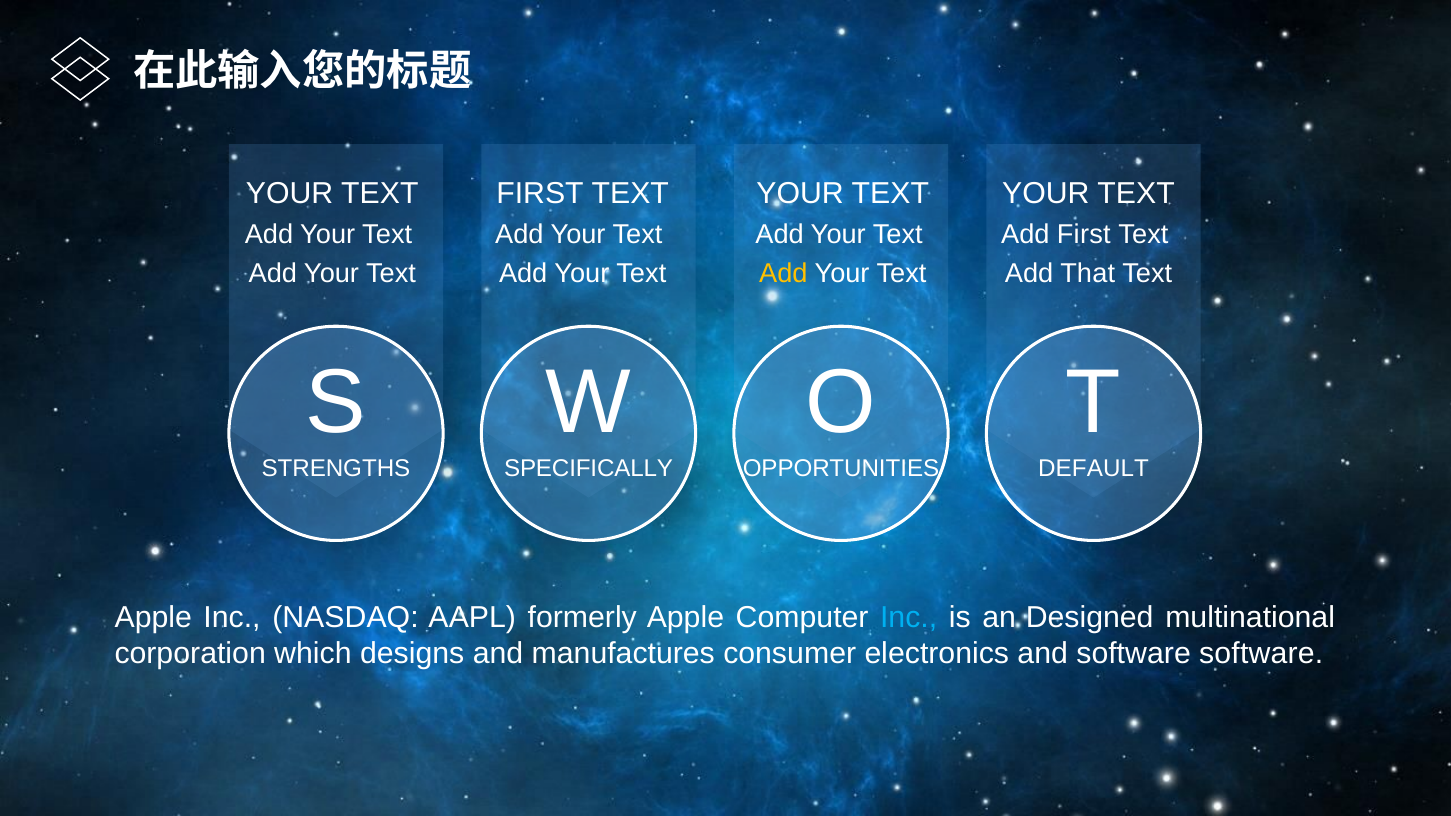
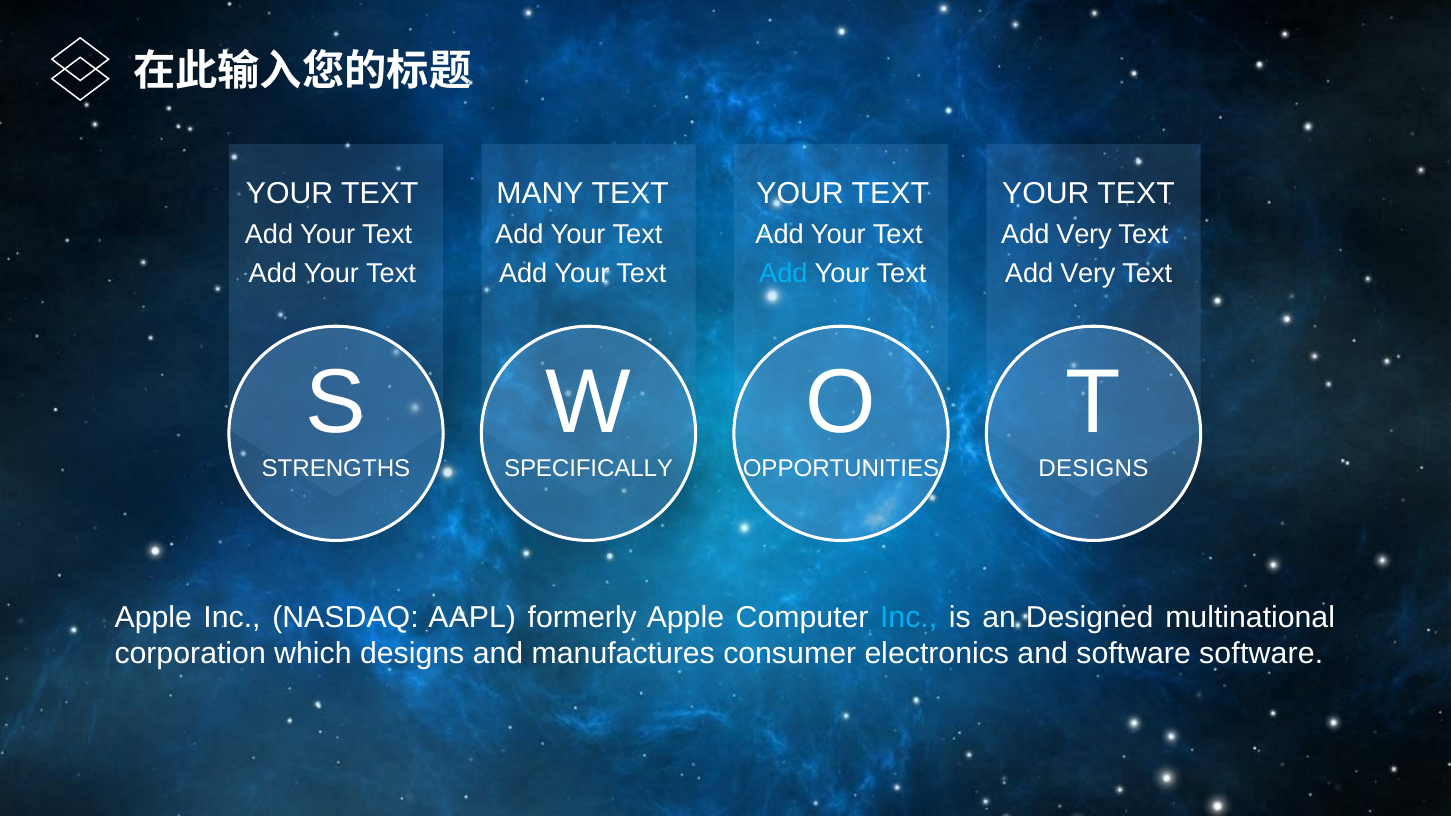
FIRST: FIRST -> MANY (540, 193)
First: First -> Very (1084, 234)
Add colour: yellow -> light blue (783, 273)
That: That -> Very (1088, 273)
DEFAULT: DEFAULT -> DESIGNS (1093, 468)
